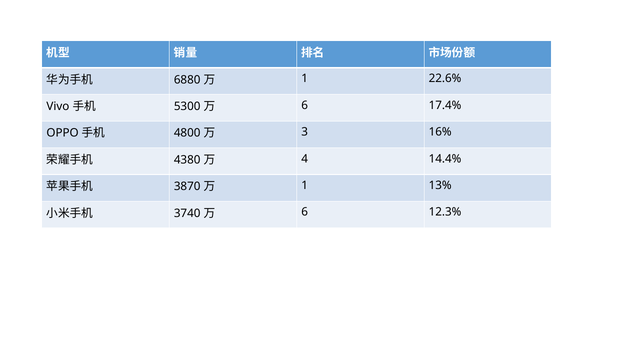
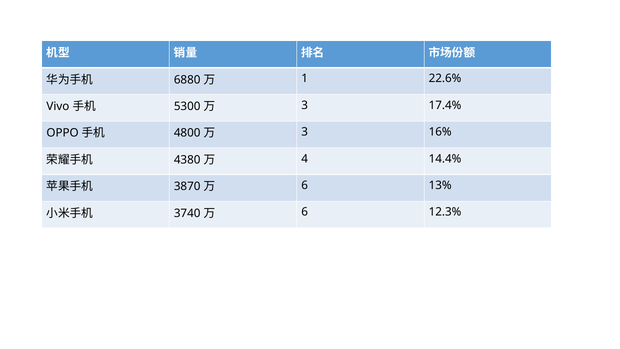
6: 6 -> 3 (305, 105)
1: 1 -> 6 (305, 185)
